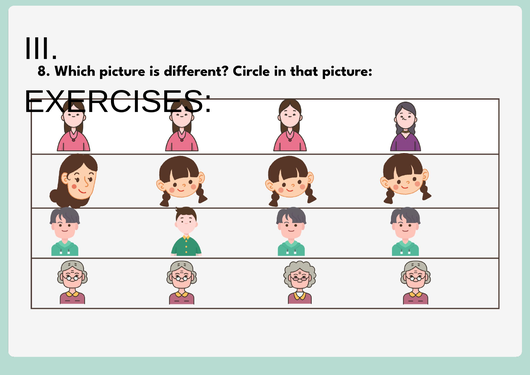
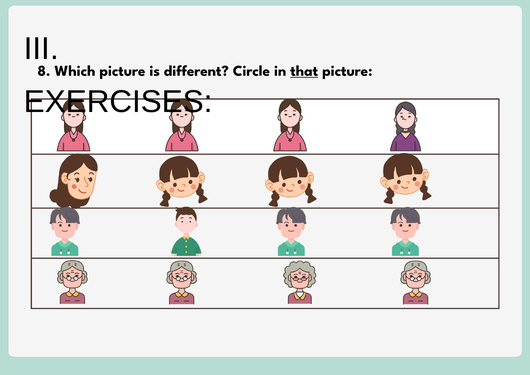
that underline: none -> present (304, 71)
